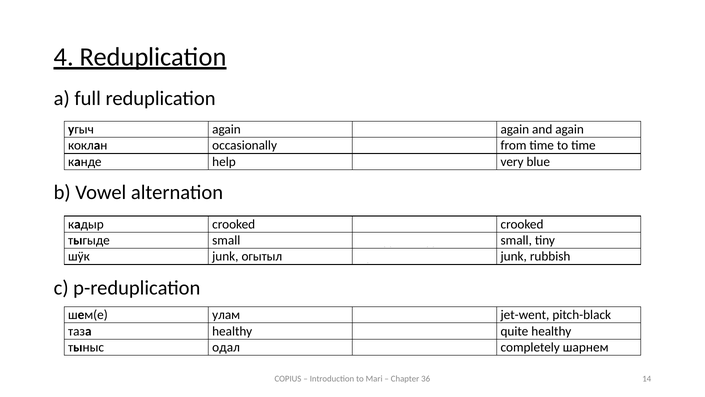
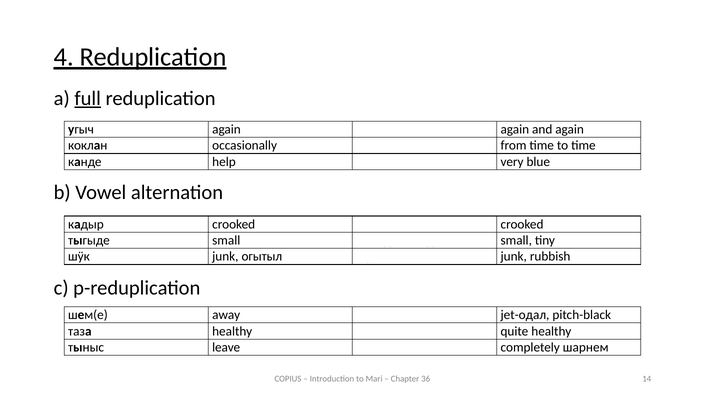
full underline: none -> present (88, 98)
улам: улам -> away (226, 315)
jet-went: jet-went -> jet-одал (525, 315)
одал: одал -> leave (226, 347)
